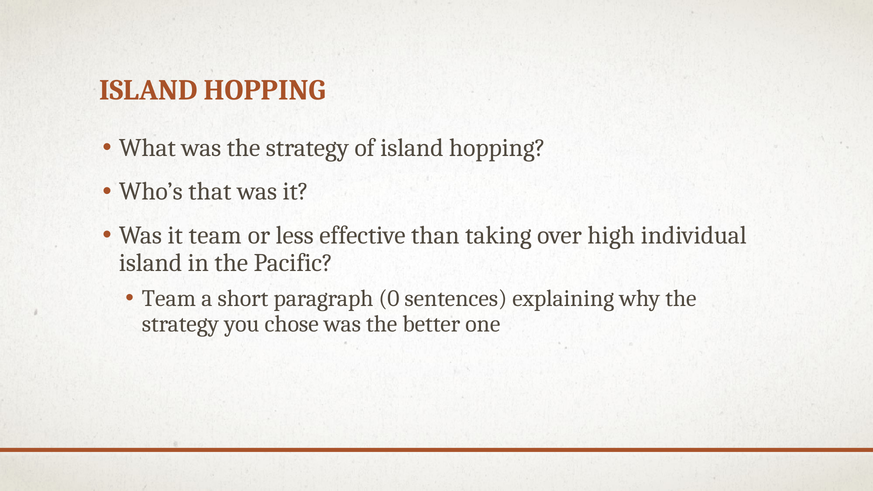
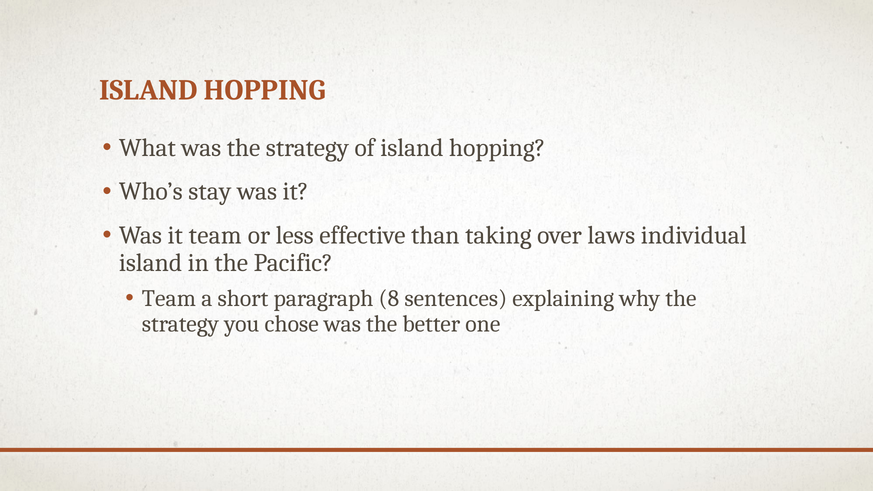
that: that -> stay (210, 192)
high: high -> laws (611, 235)
0: 0 -> 8 (389, 299)
